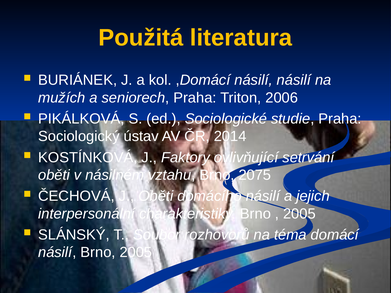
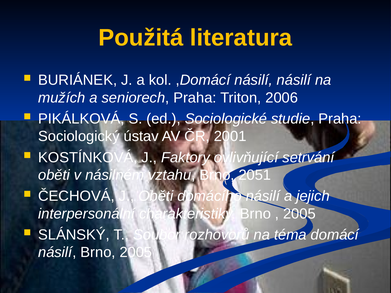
2014: 2014 -> 2001 (230, 137)
2075: 2075 -> 2051 (255, 175)
